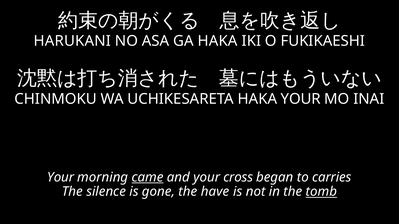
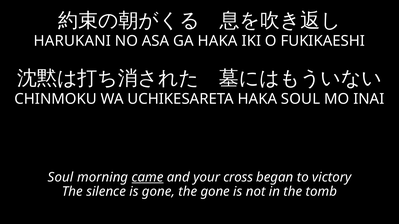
HAKA YOUR: YOUR -> SOUL (301, 99)
Your: Your -> Soul (61, 178)
carries: carries -> victory (332, 178)
the have: have -> gone (215, 192)
tomb underline: present -> none (321, 192)
